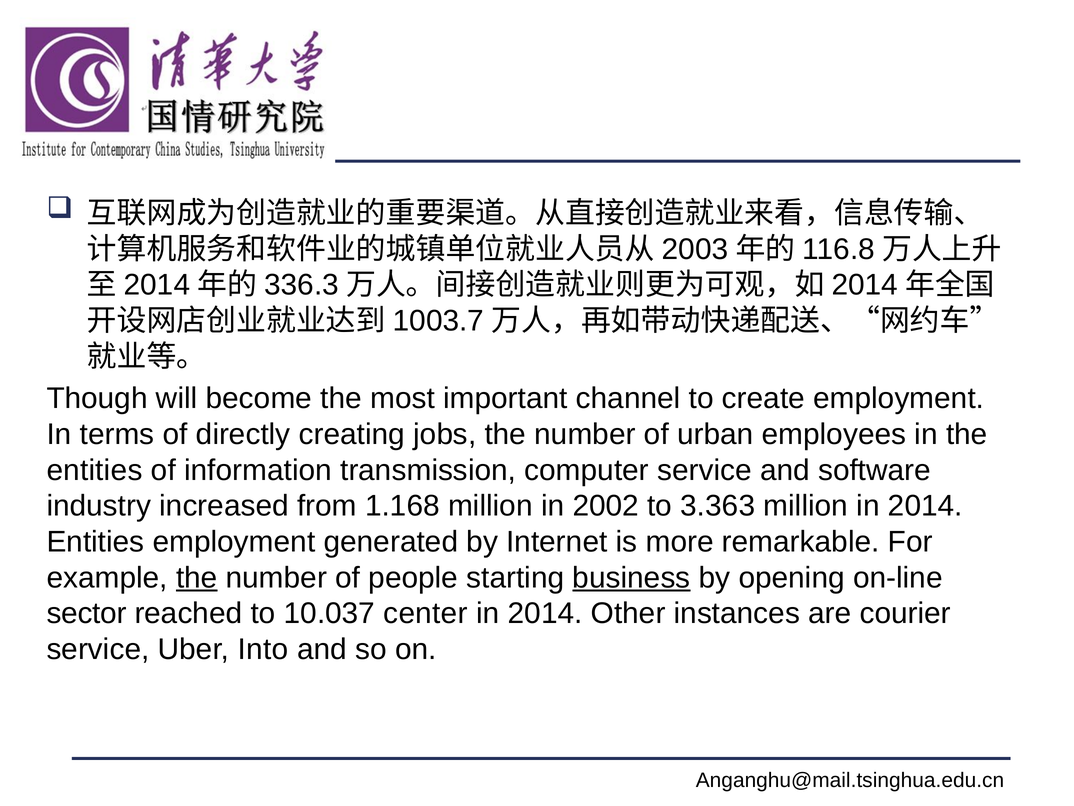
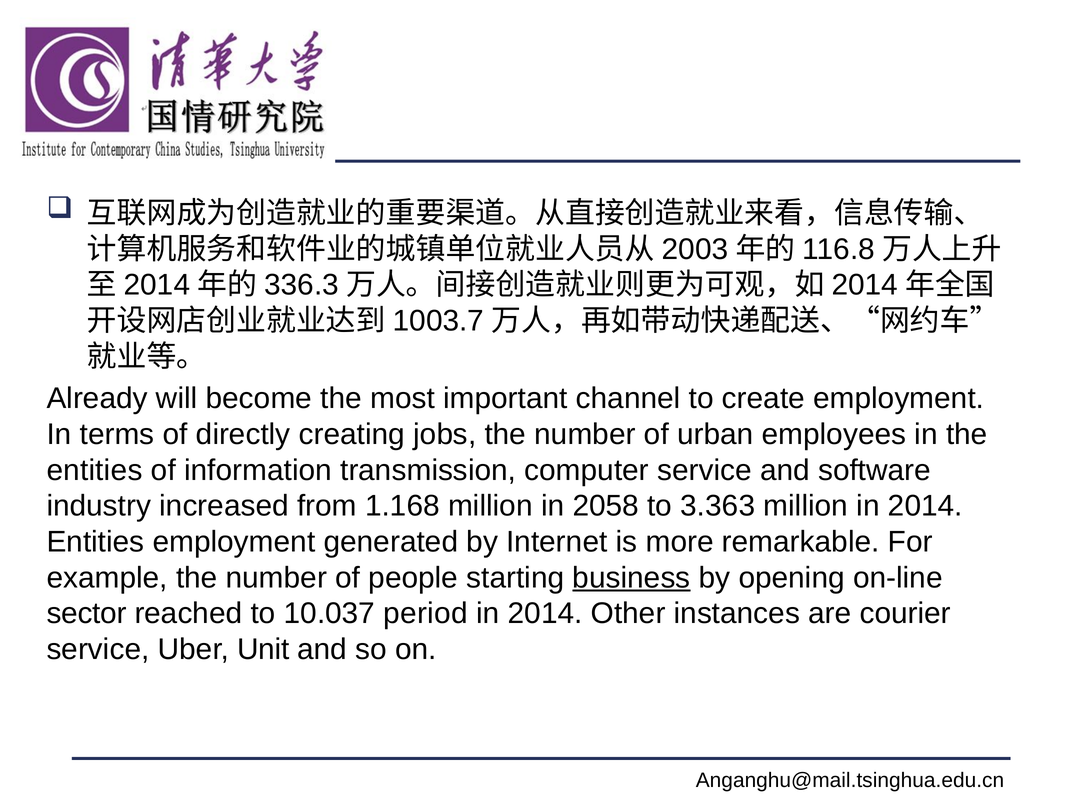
Though: Though -> Already (97, 398)
2002: 2002 -> 2058 (606, 506)
the underline: present -> none (197, 577)
center: center -> period (426, 613)
Into: Into -> Unit (263, 649)
